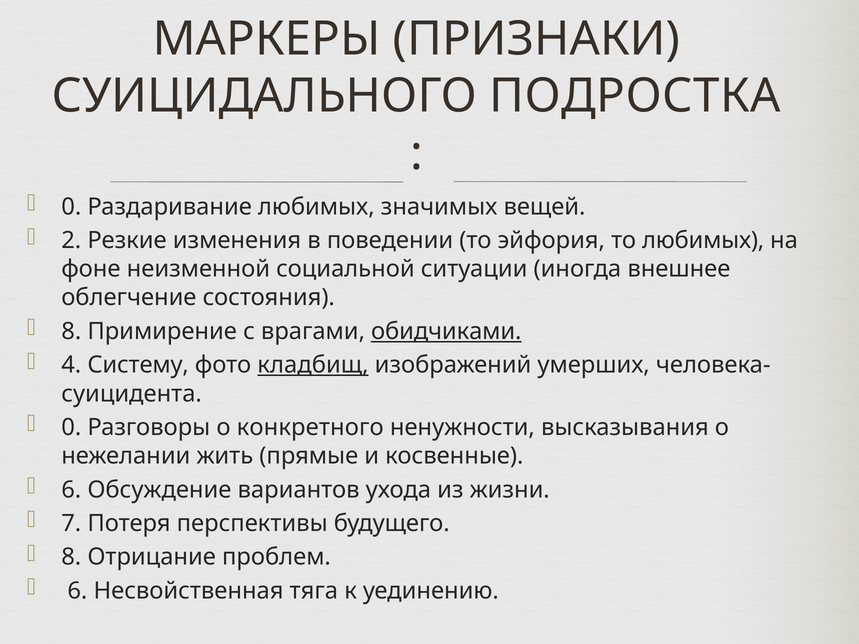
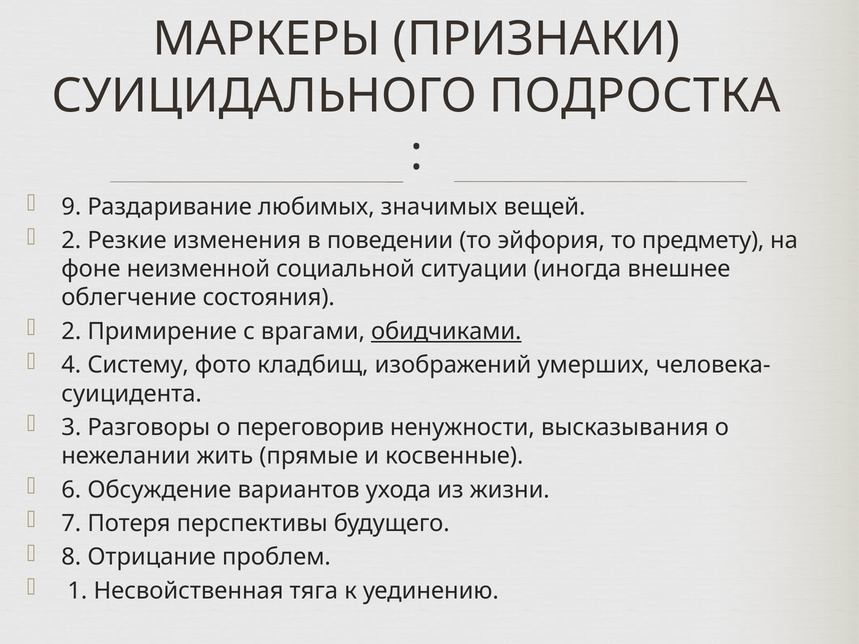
0: 0 -> 9 (71, 207)
то любимых: любимых -> предмету (703, 241)
8: 8 -> 2 (71, 331)
кладбищ underline: present -> none (313, 365)
0: 0 -> 3 (71, 428)
конкретного: конкретного -> переговорив (310, 428)
6: 6 -> 1 (77, 591)
